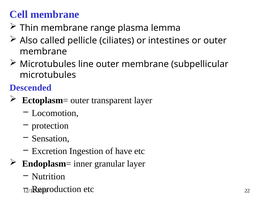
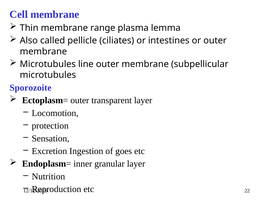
Descended: Descended -> Sporozoite (30, 88)
have: have -> goes (124, 152)
